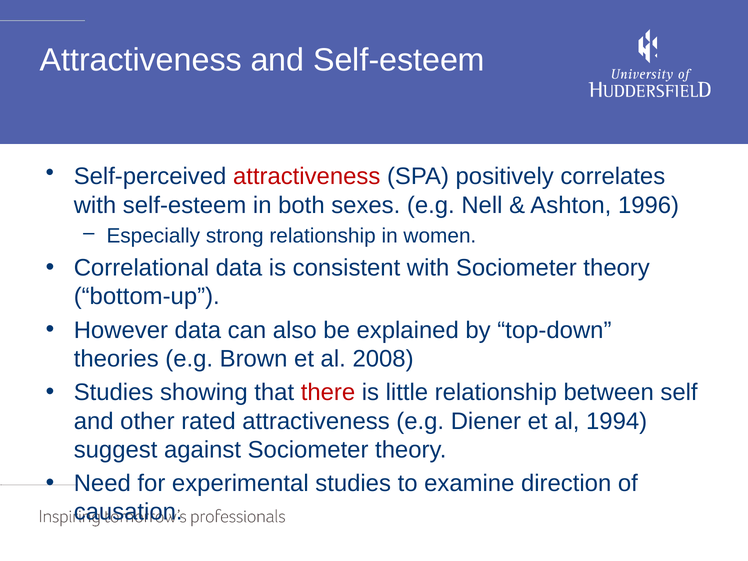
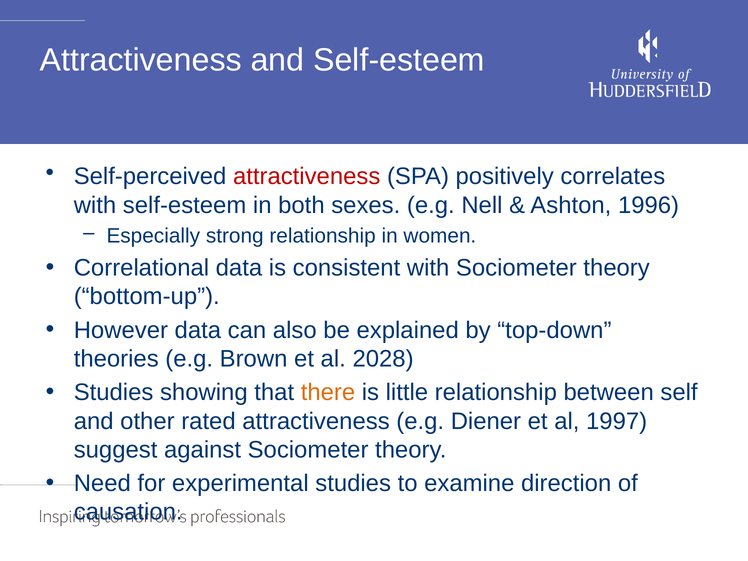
2008: 2008 -> 2028 (383, 359)
there colour: red -> orange (328, 393)
1994: 1994 -> 1997 (617, 421)
